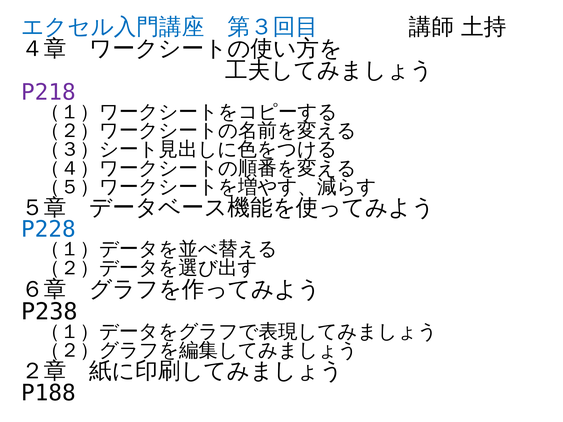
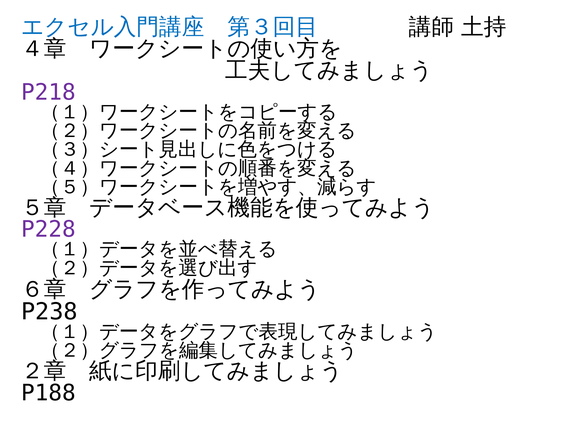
P228 colour: blue -> purple (48, 230)
